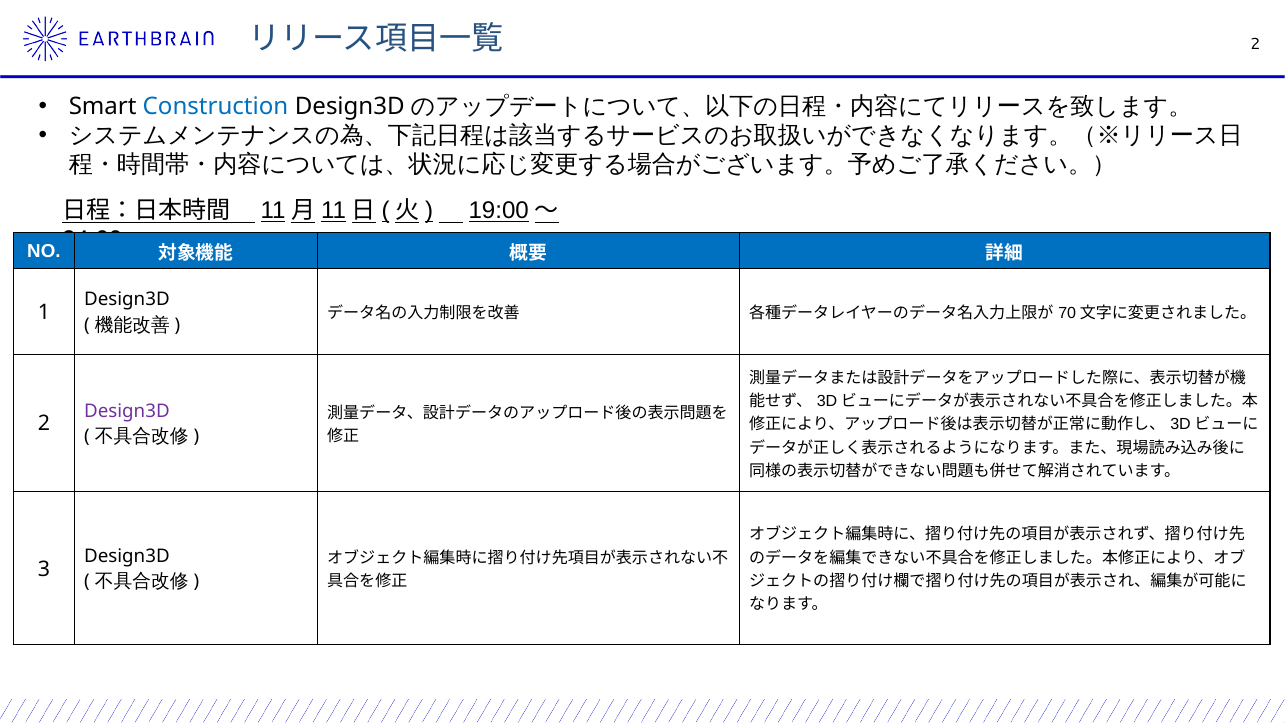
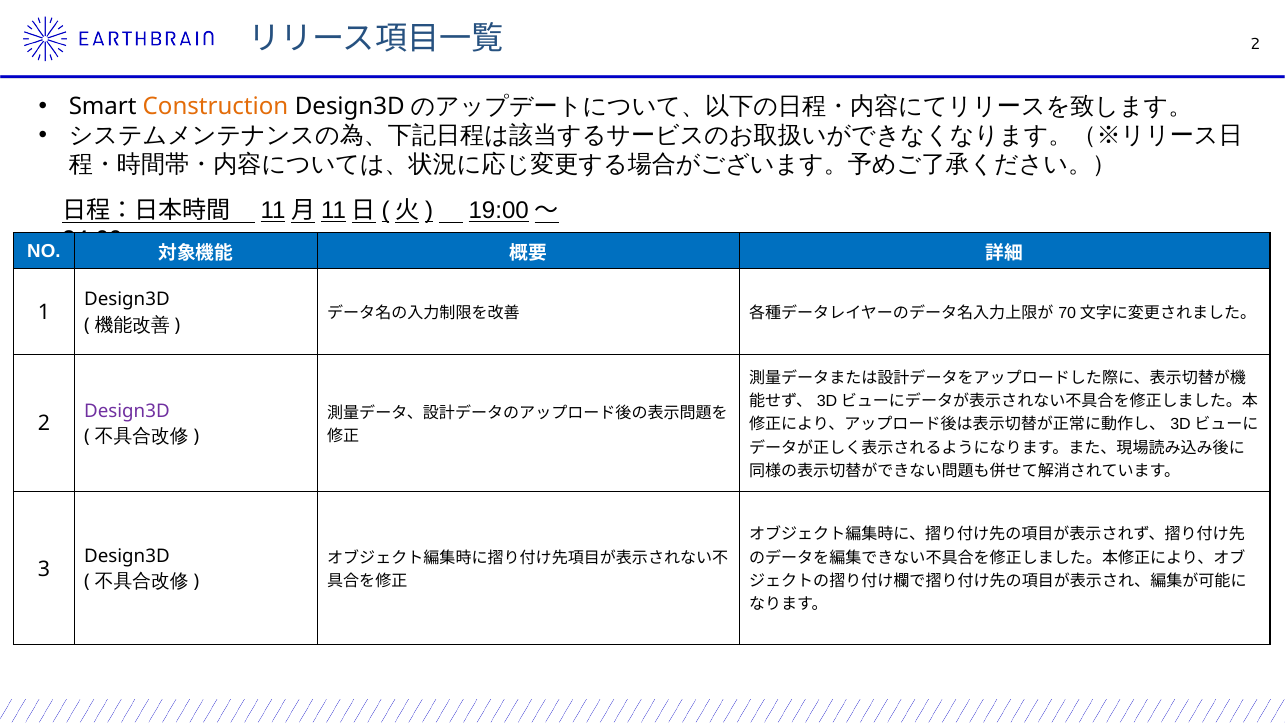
Construction colour: blue -> orange (216, 107)
